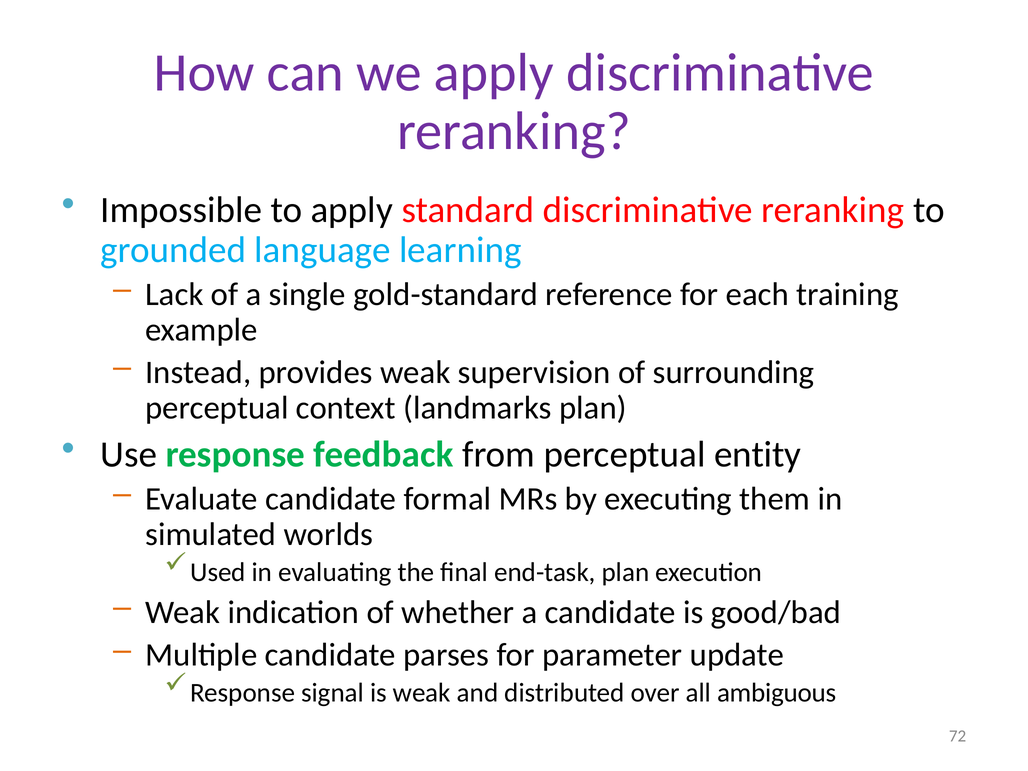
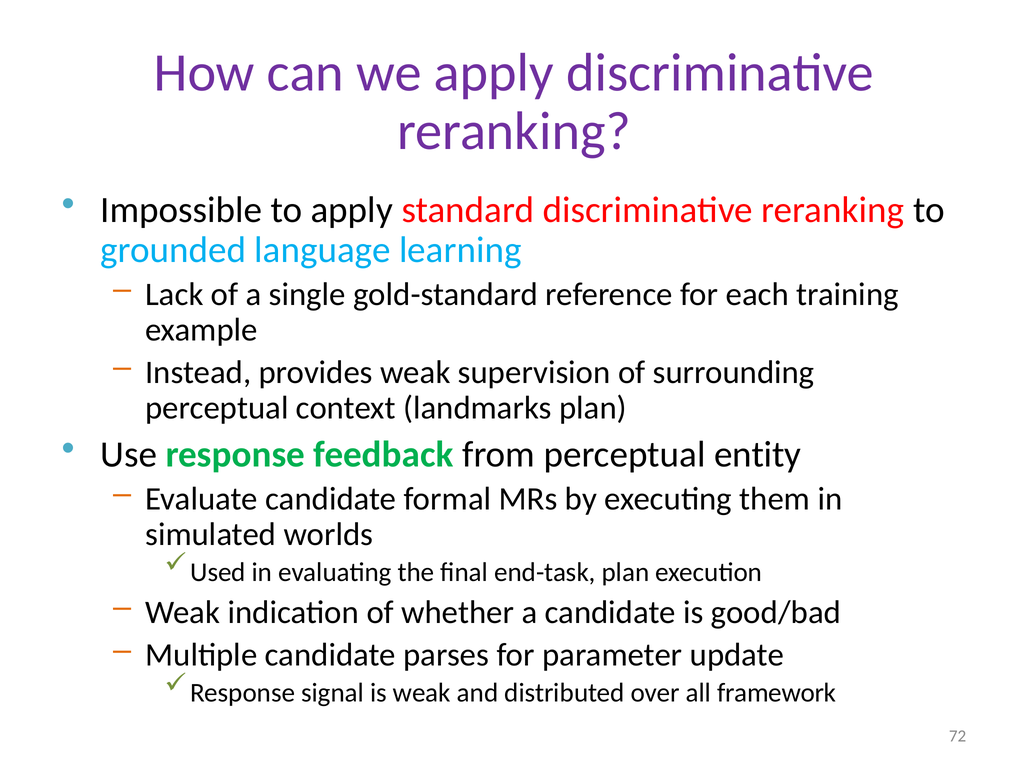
ambiguous: ambiguous -> framework (777, 693)
